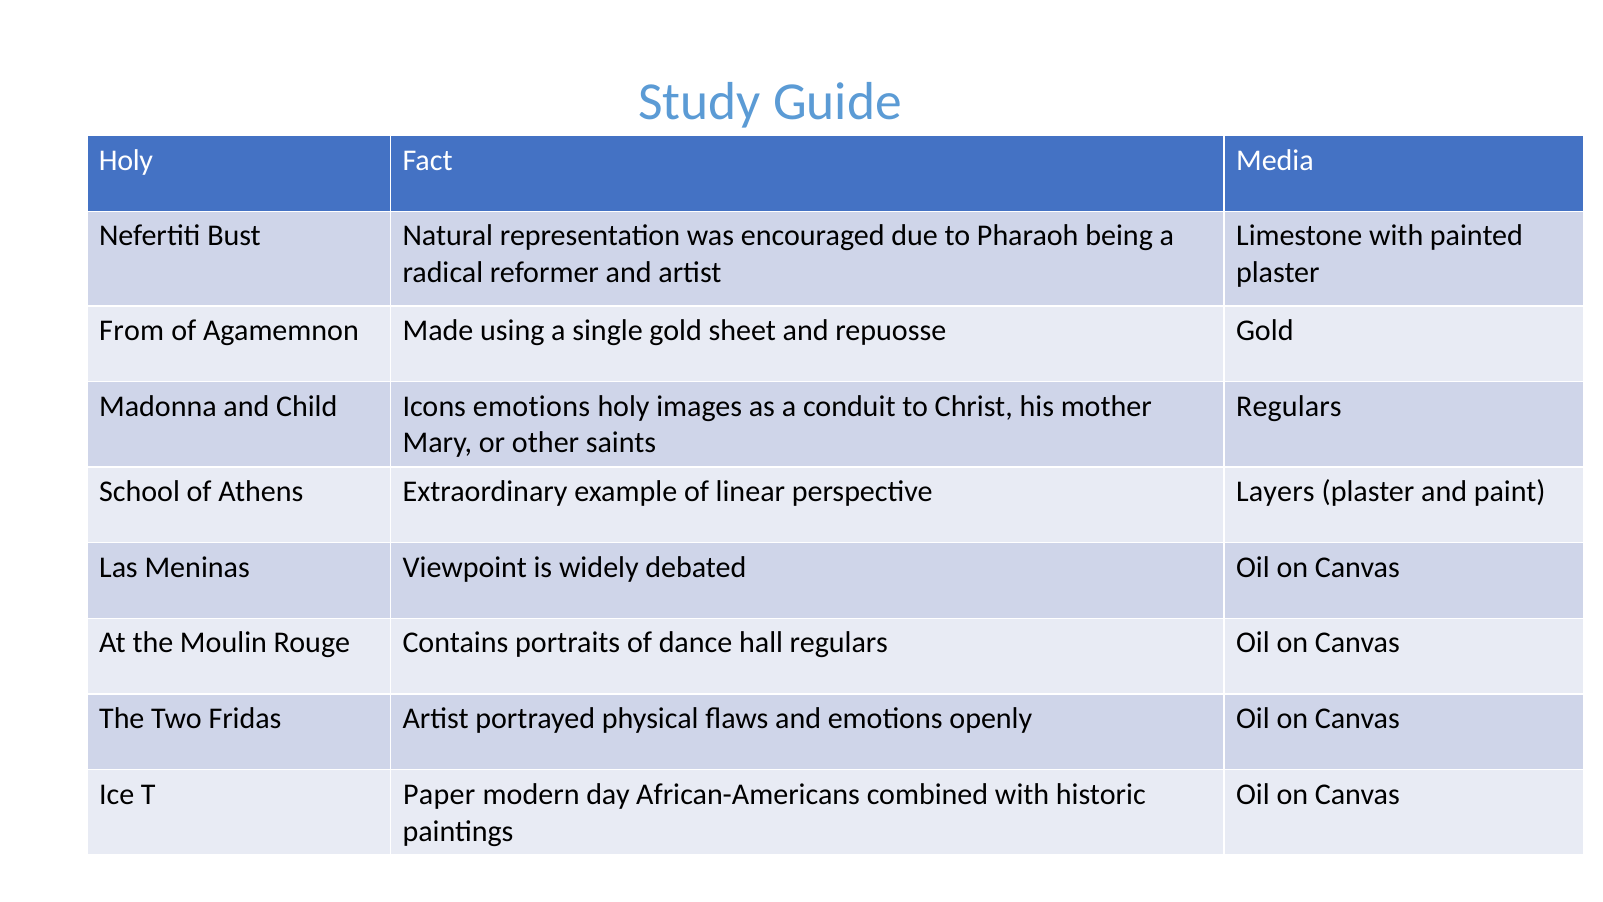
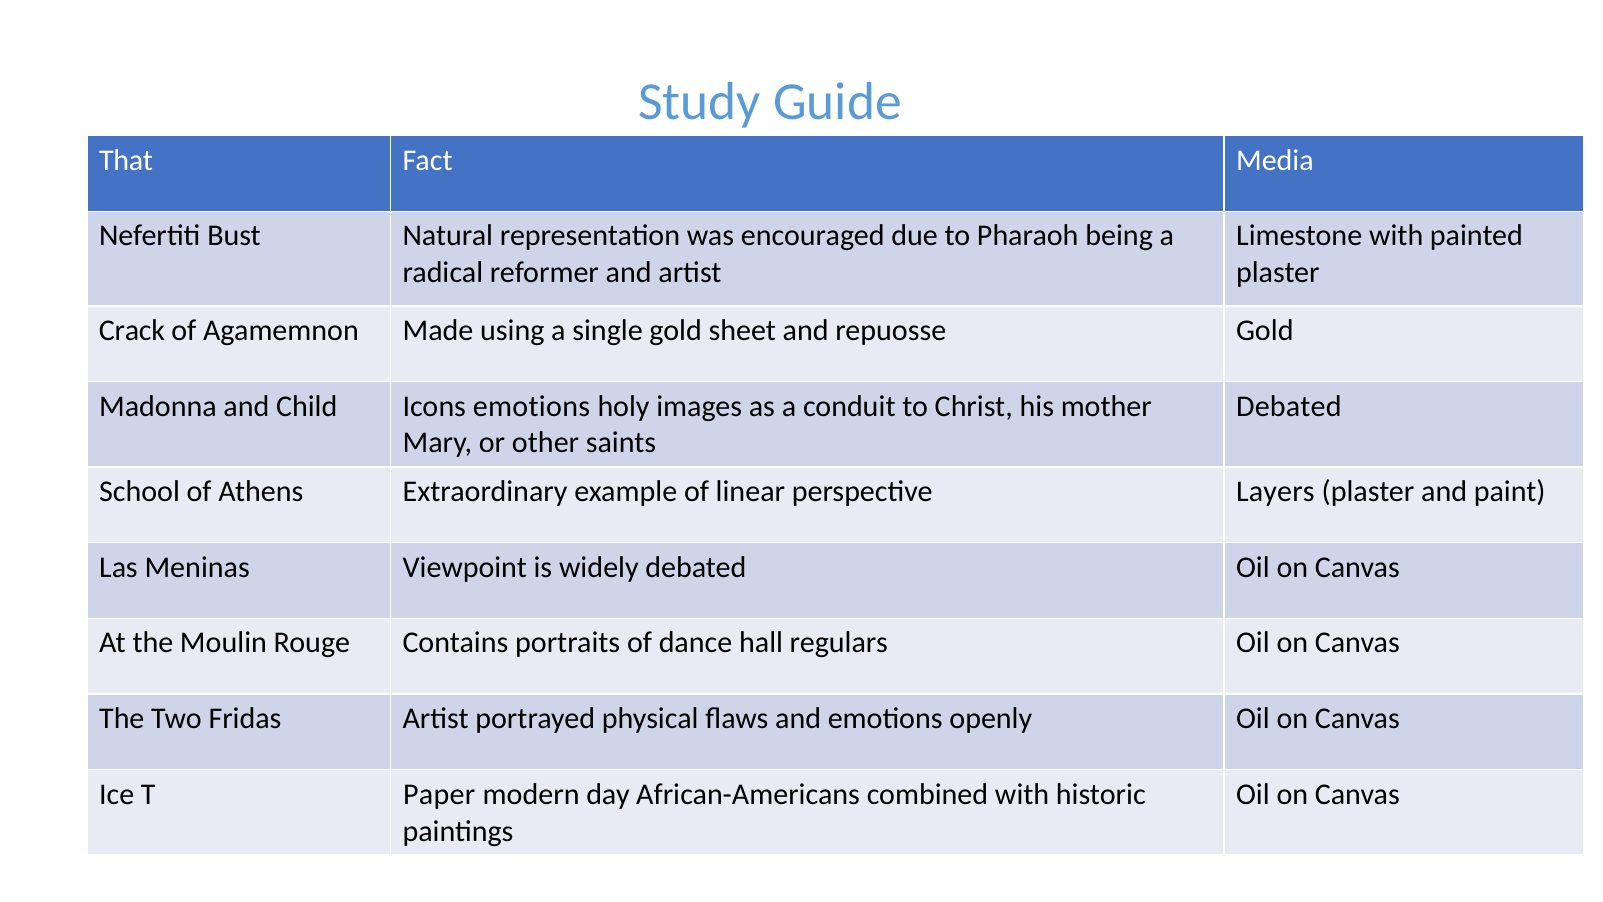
Holy: Holy -> That (126, 160)
From: From -> Crack (132, 330)
Regulars: Regulars -> Debated (1289, 406)
